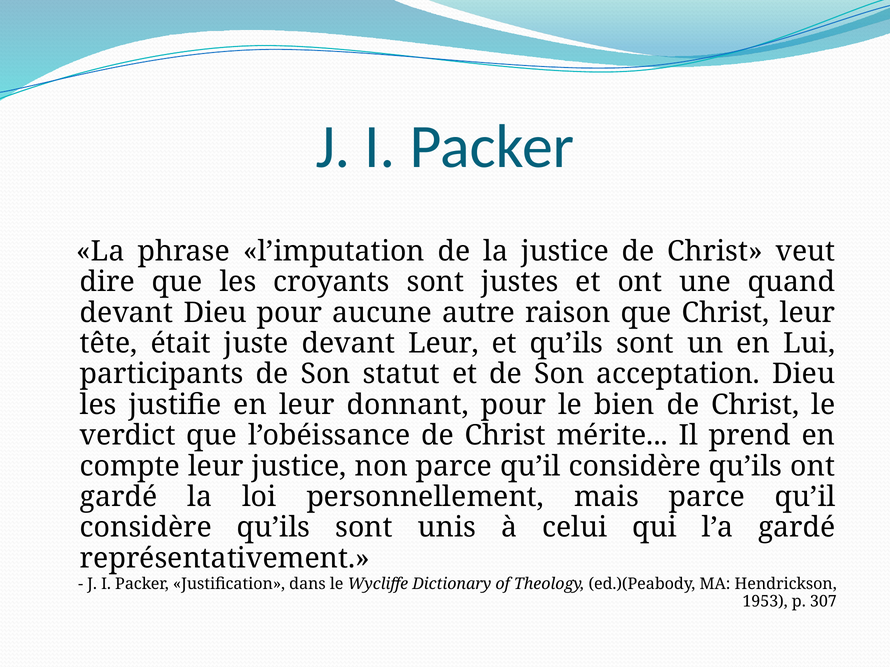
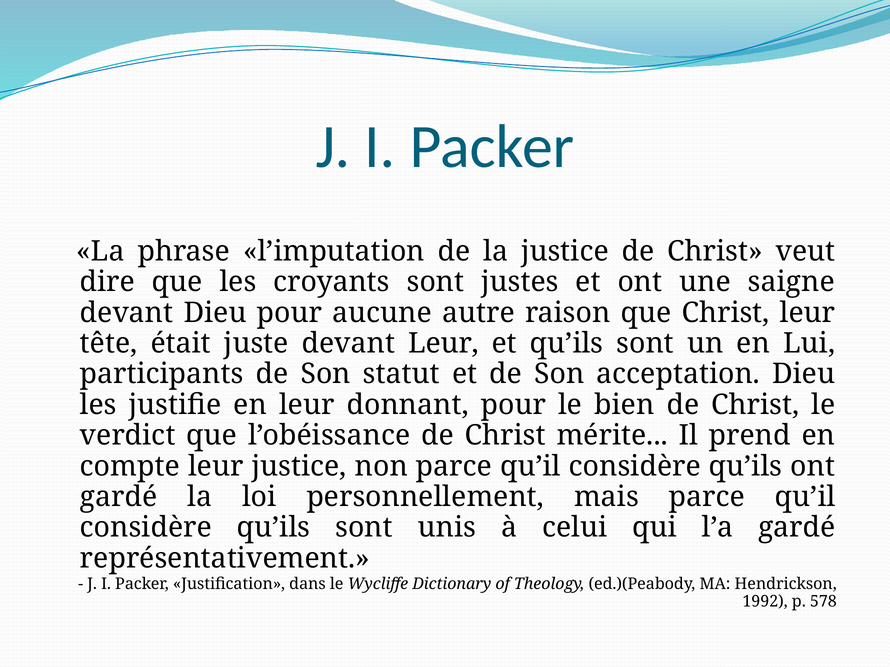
quand: quand -> saigne (791, 282)
1953: 1953 -> 1992 (765, 602)
307: 307 -> 578 (823, 602)
